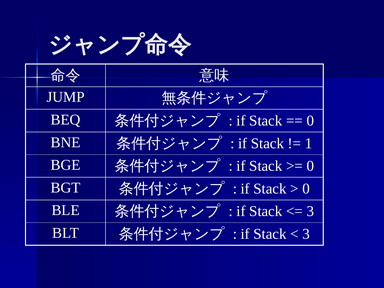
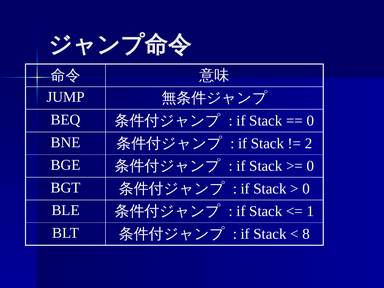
1: 1 -> 2 (309, 143)
3: 3 -> 1 (310, 211)
3: 3 -> 8 (306, 234)
